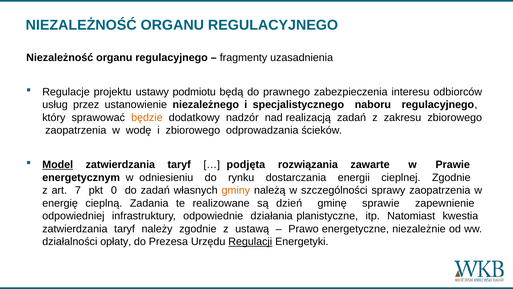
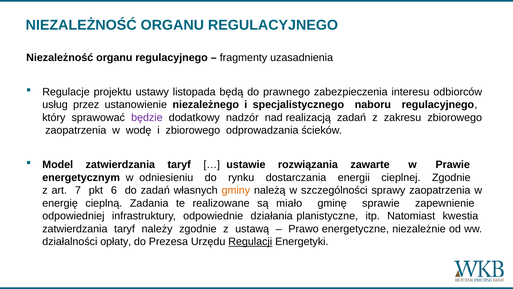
podmiotu: podmiotu -> listopada (194, 92)
będzie colour: orange -> purple (147, 117)
Model underline: present -> none (58, 164)
podjęta: podjęta -> ustawie (246, 164)
0: 0 -> 6 (114, 190)
dzień: dzień -> miało (289, 203)
